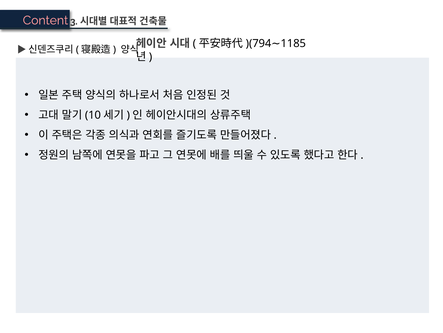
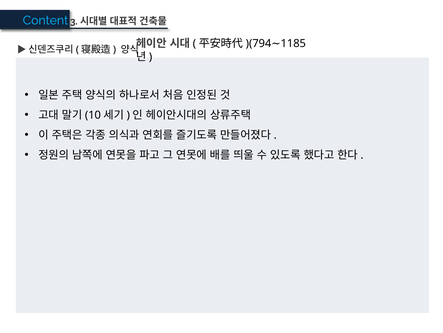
Content colour: pink -> light blue (45, 20)
